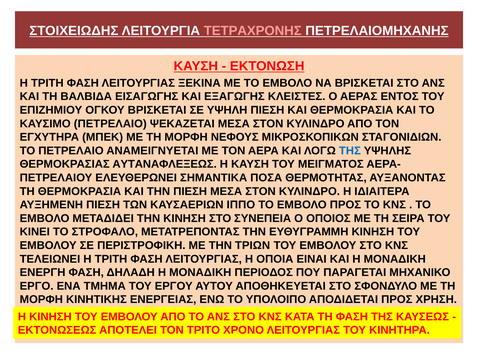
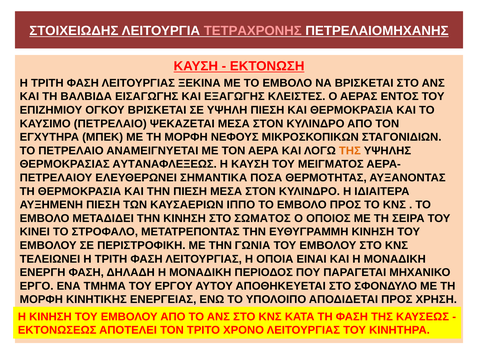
ΤΗΣ colour: blue -> orange (350, 151)
ΣΥΝΕΠΕΙΑ: ΣΥΝΕΠΕΙΑ -> ΣΩΜΑΤΟΣ (263, 219)
ΤΡΙΩΝ: ΤΡΙΩΝ -> ΓΩΝΙΑ (253, 246)
